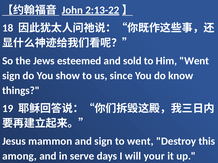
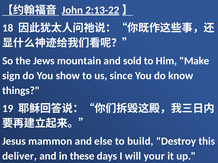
esteemed: esteemed -> mountain (79, 61)
Him Went: Went -> Make (194, 61)
and sign: sign -> else (103, 142)
to went: went -> build (140, 142)
among: among -> deliver (20, 157)
serve: serve -> these (82, 157)
